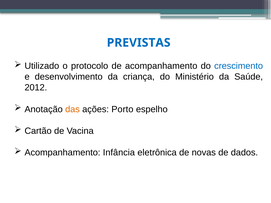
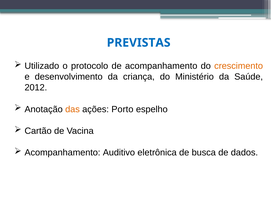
crescimento colour: blue -> orange (239, 66)
Infância: Infância -> Auditivo (119, 153)
novas: novas -> busca (204, 153)
